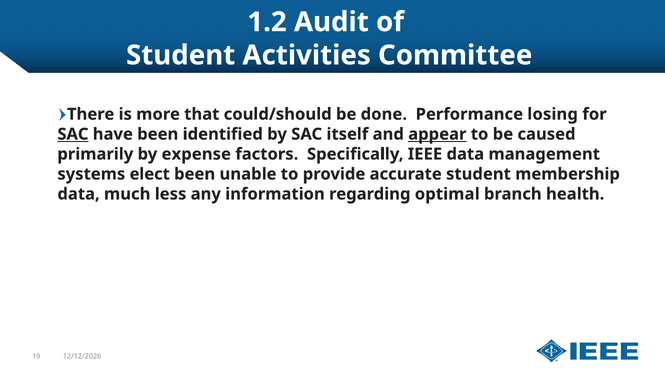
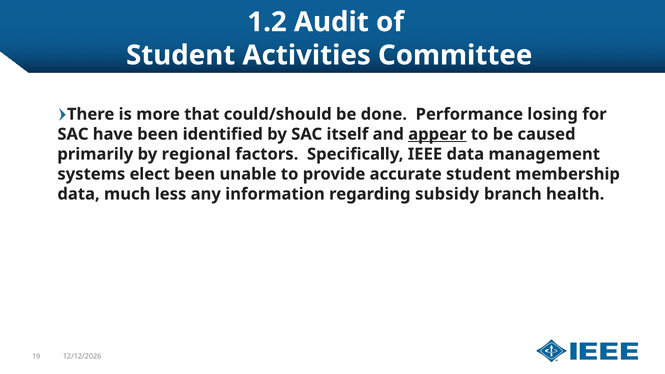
SAC underline: present -> none (73, 134)
expense: expense -> regional (196, 154)
optimal: optimal -> subsidy (447, 194)
